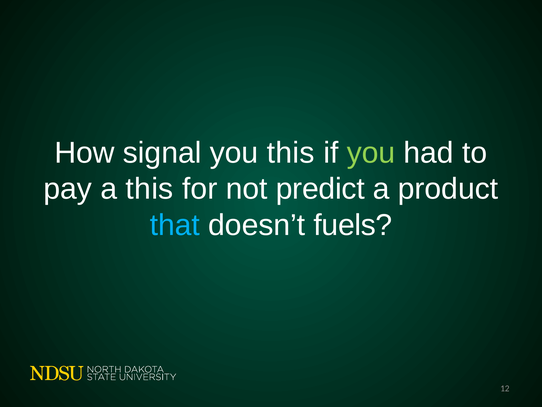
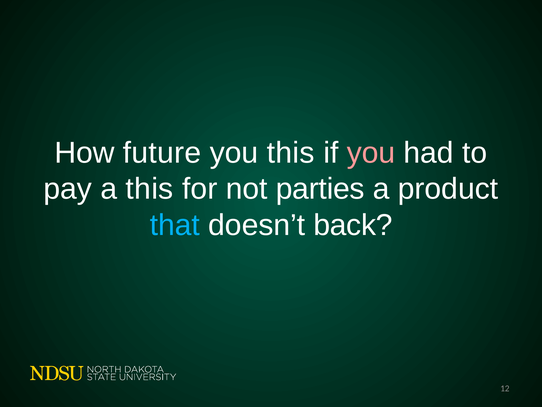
signal: signal -> future (162, 153)
you colour: light green -> pink (371, 153)
predict: predict -> parties (320, 189)
fuels: fuels -> back (353, 225)
